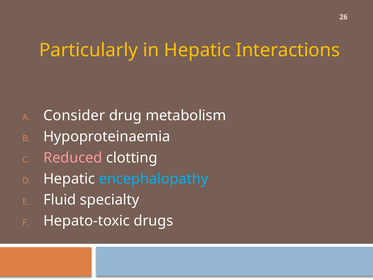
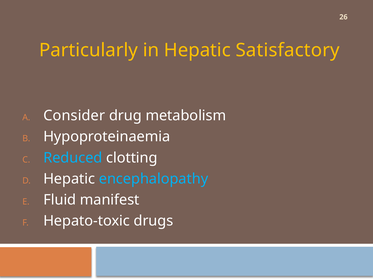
Interactions: Interactions -> Satisfactory (288, 50)
Reduced colour: pink -> light blue (73, 158)
specialty: specialty -> manifest (110, 200)
